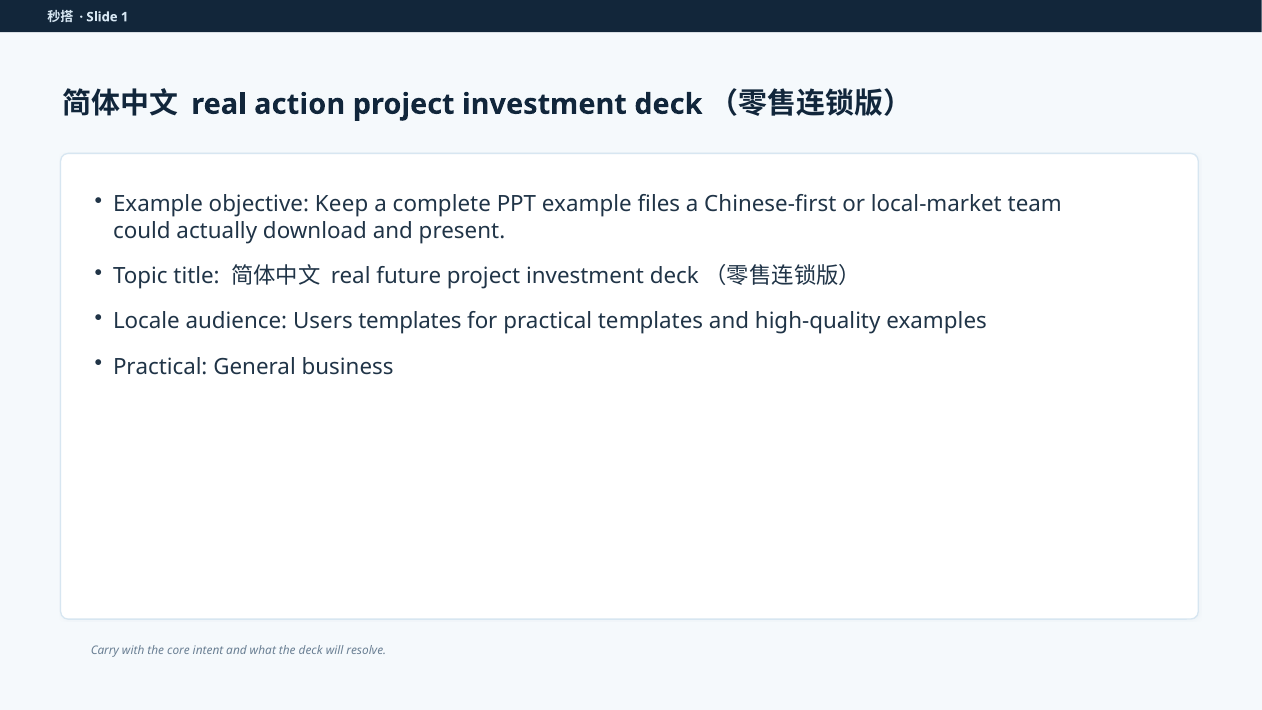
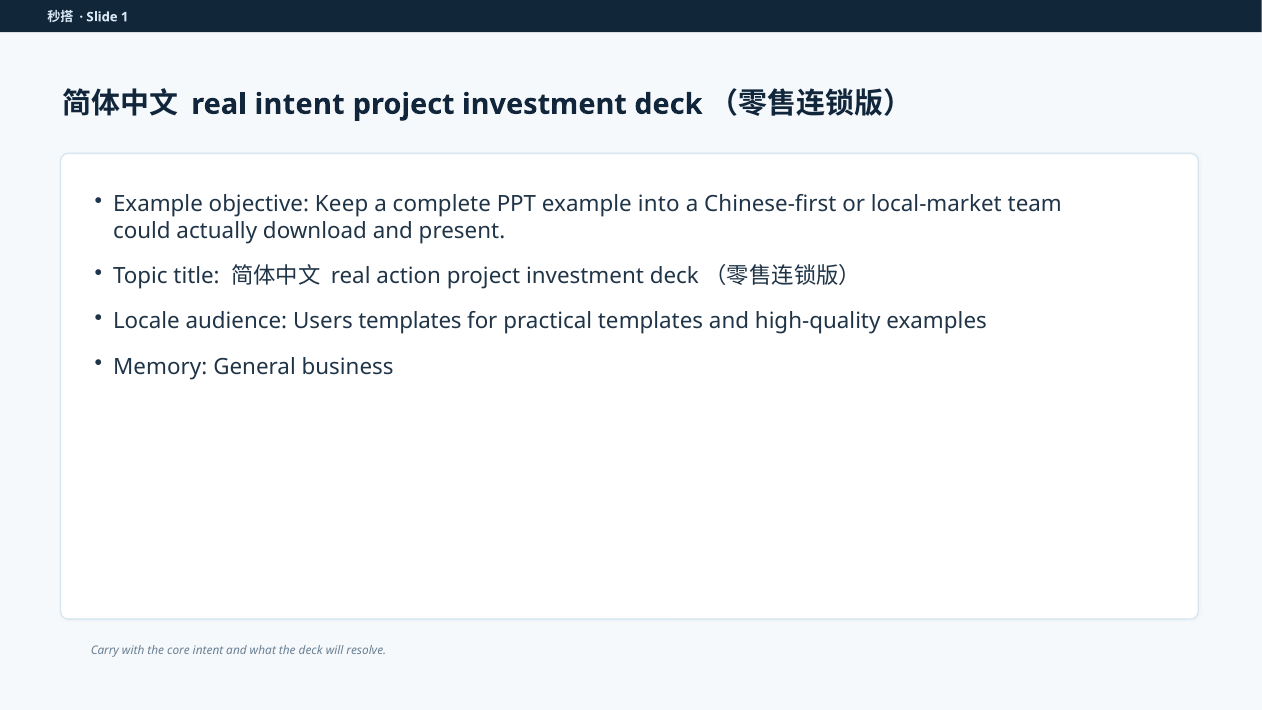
real action: action -> intent (300, 104)
files: files -> into (659, 204)
future: future -> action (409, 276)
Practical: Practical -> Memory (160, 367)
